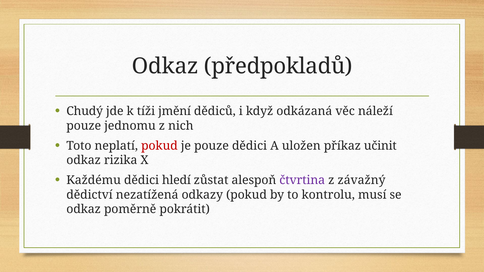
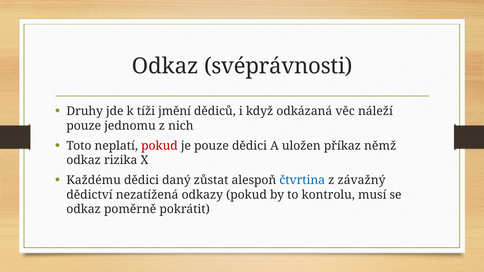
předpokladů: předpokladů -> svéprávnosti (278, 66)
Chudý: Chudý -> Druhy (85, 111)
učinit: učinit -> němž (380, 146)
hledí: hledí -> daný (176, 180)
čtvrtina colour: purple -> blue (302, 180)
